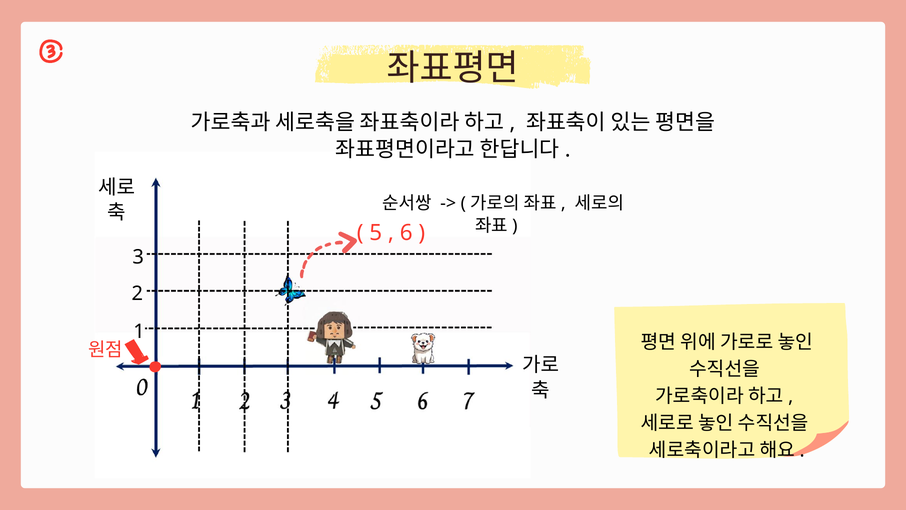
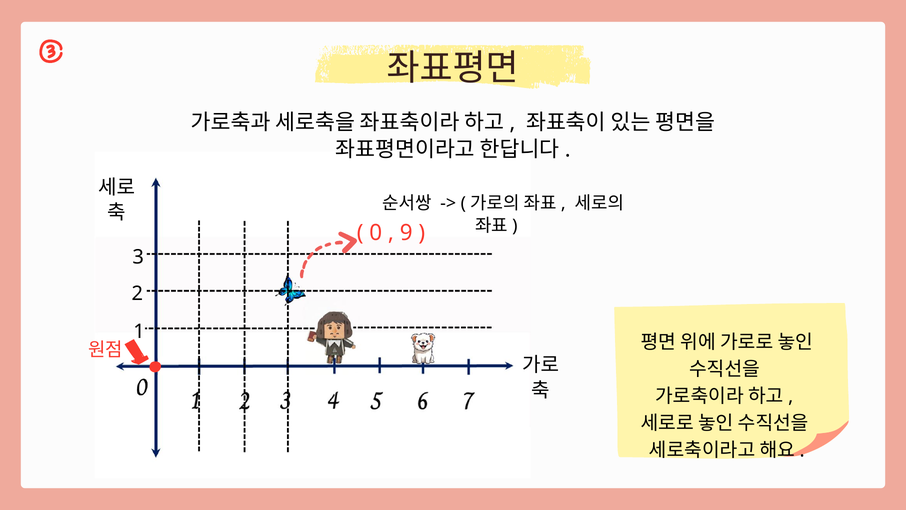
5: 5 -> 0 (376, 233)
6: 6 -> 9 (406, 233)
